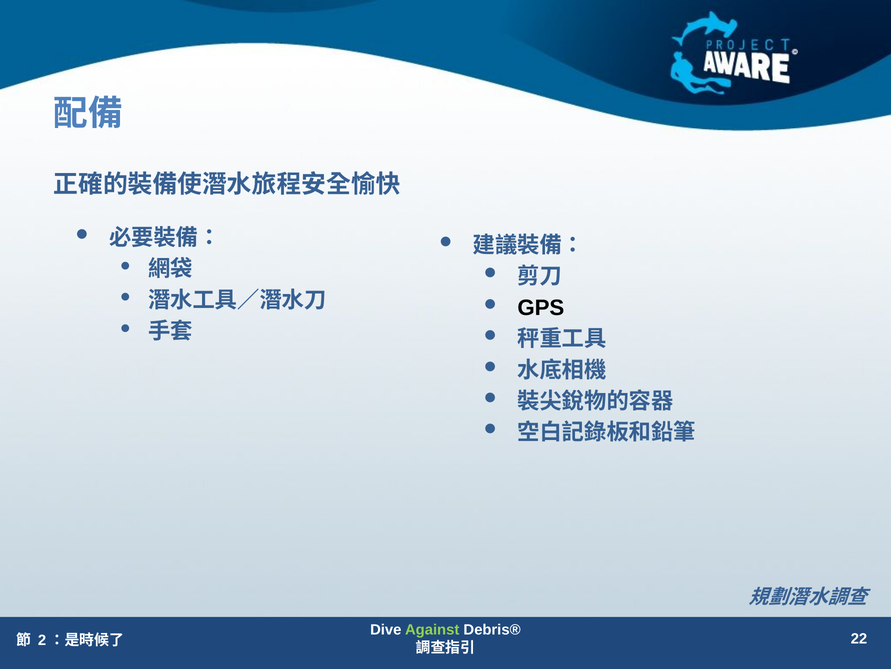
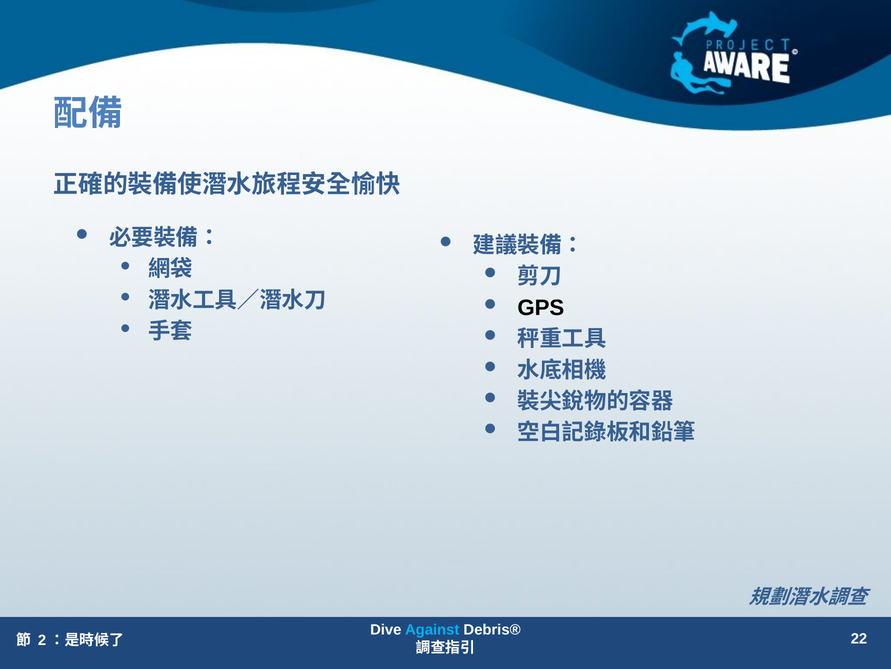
Against colour: light green -> light blue (432, 629)
